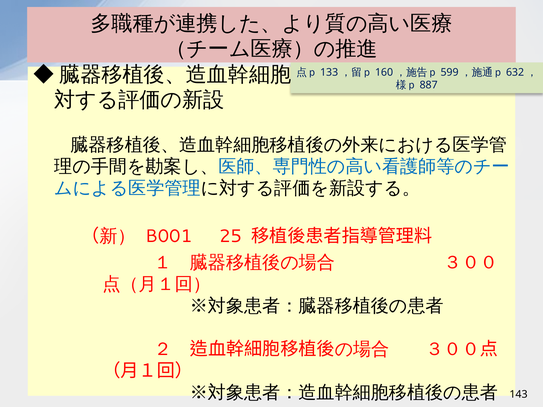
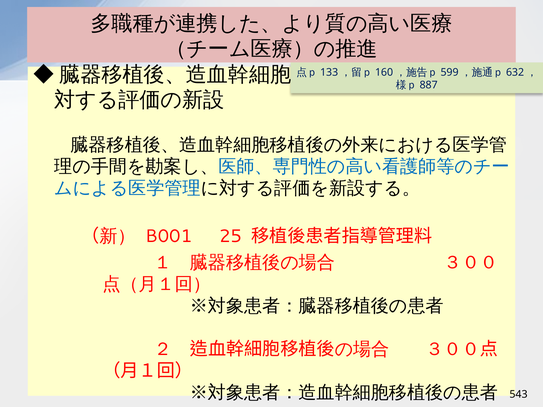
143: 143 -> 543 (519, 395)
